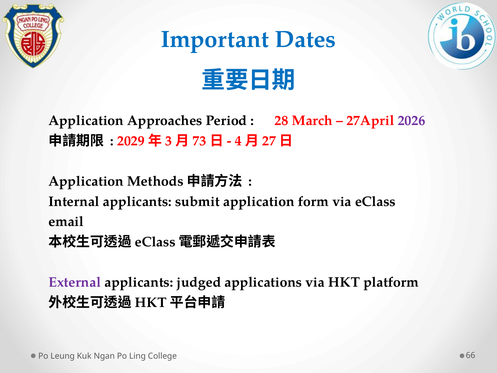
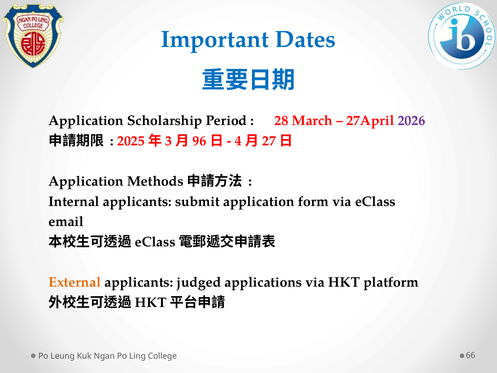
Approaches: Approaches -> Scholarship (165, 121)
2029: 2029 -> 2025 (131, 141)
73: 73 -> 96 (199, 141)
External colour: purple -> orange (75, 282)
